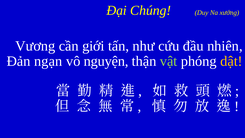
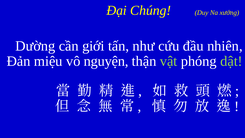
Vương: Vương -> Dường (35, 46)
ngạn: ngạn -> miệu (48, 61)
dật colour: yellow -> light green (231, 61)
